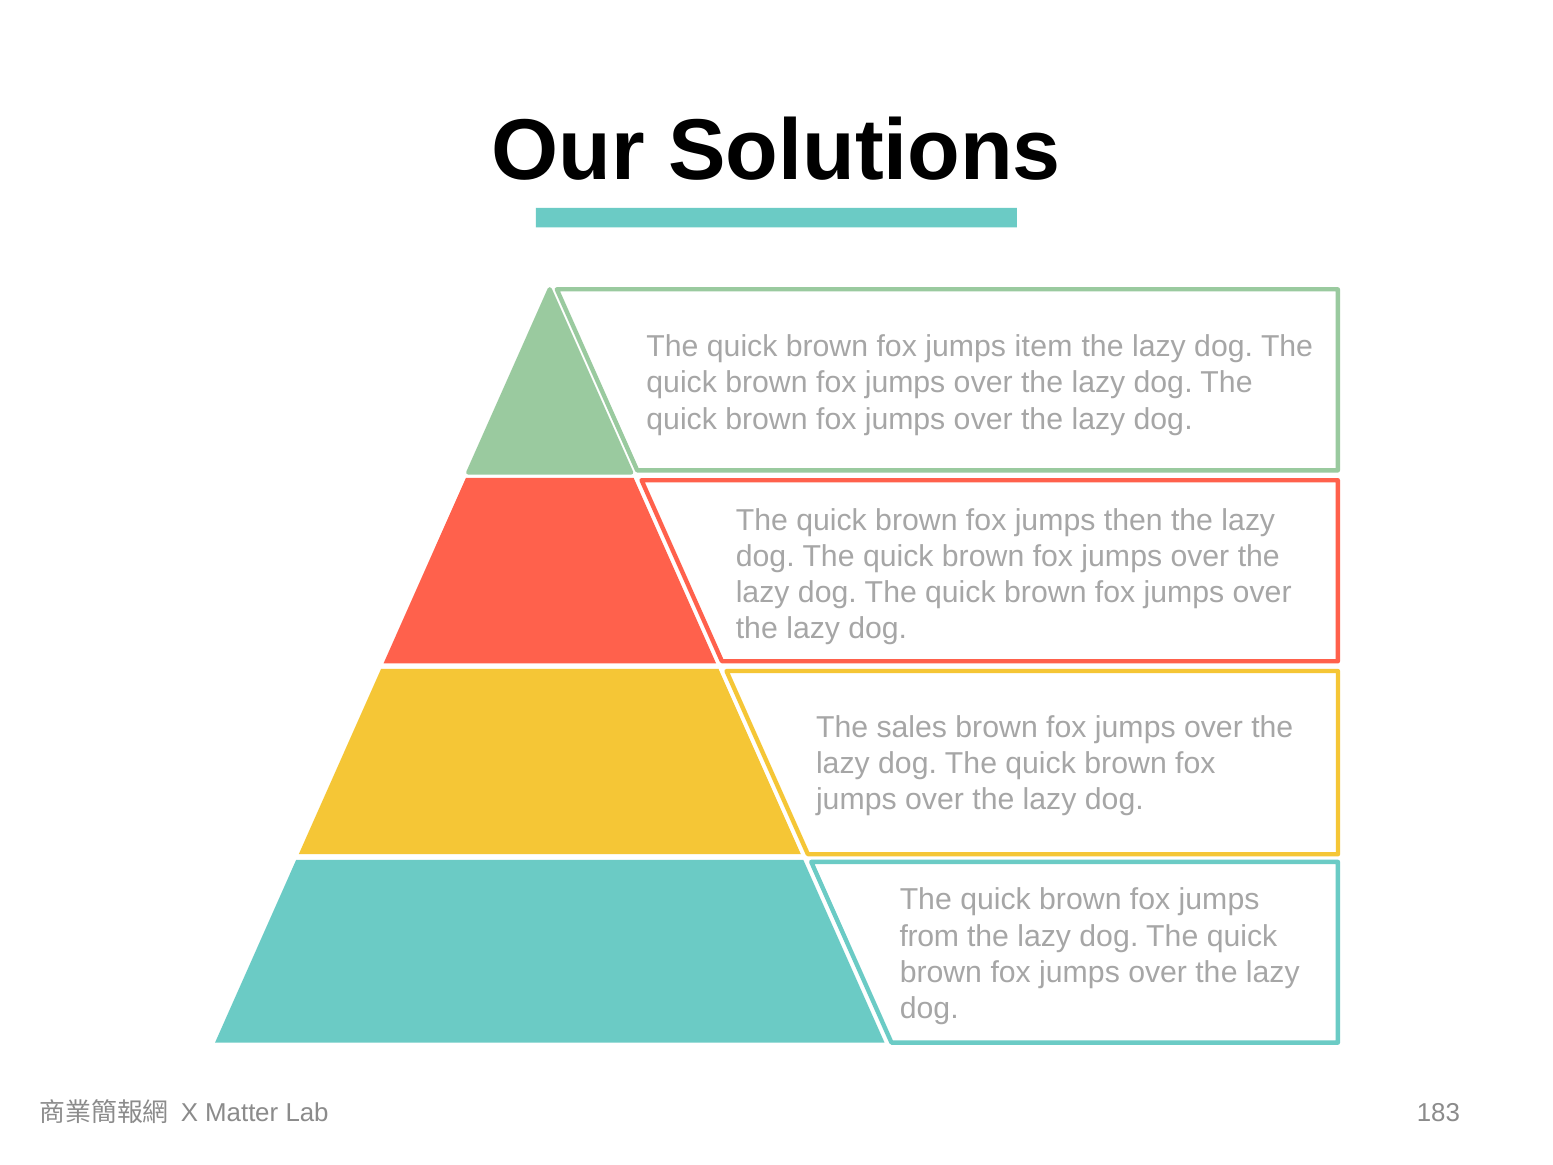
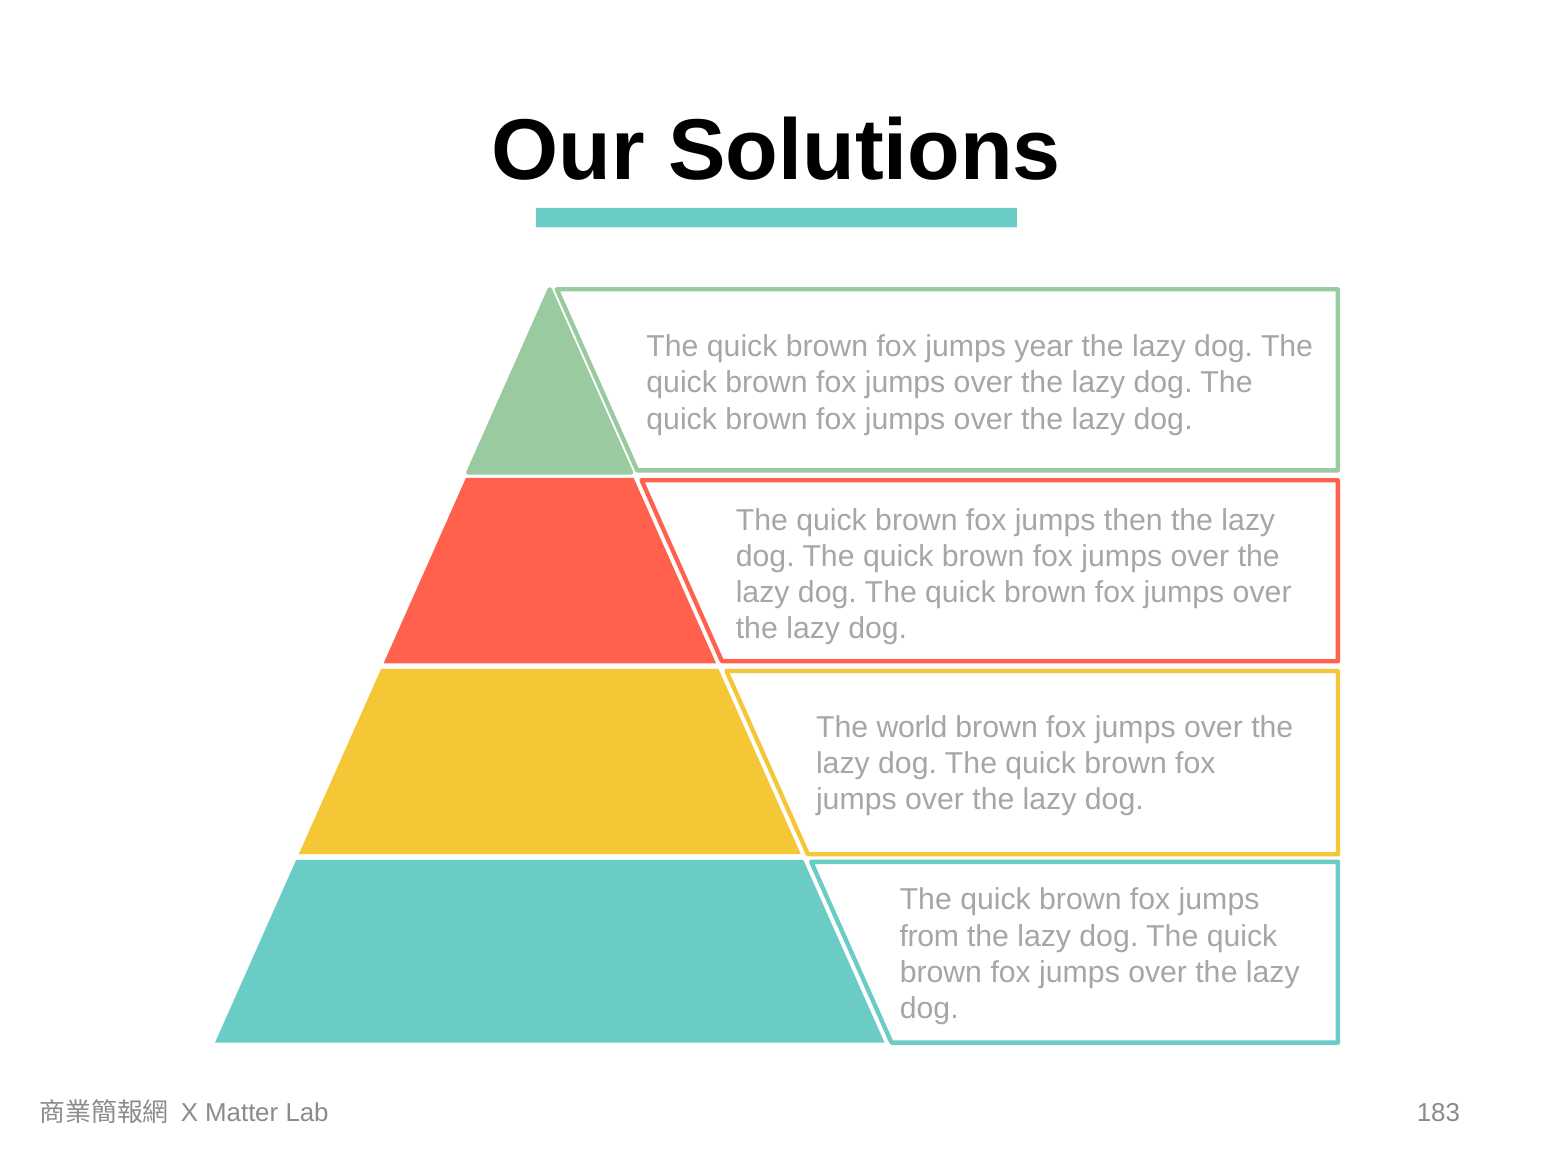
item: item -> year (1044, 347)
sales: sales -> world (912, 727)
